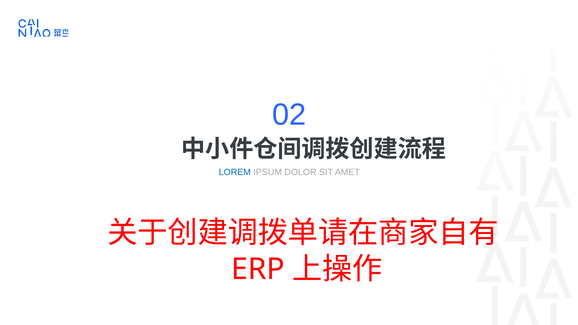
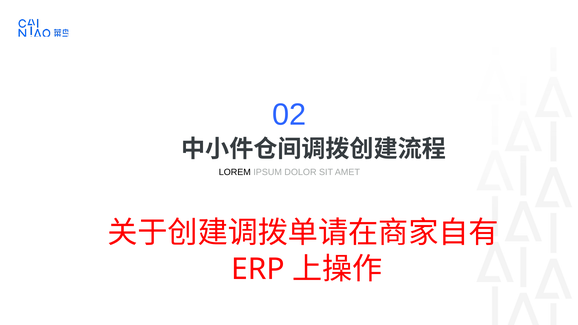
LOREM colour: blue -> black (235, 172)
